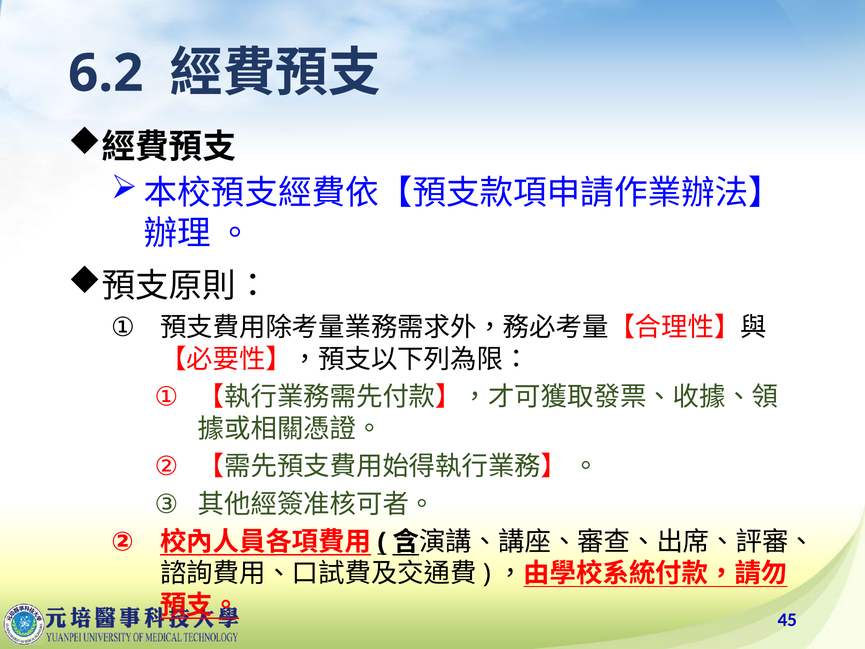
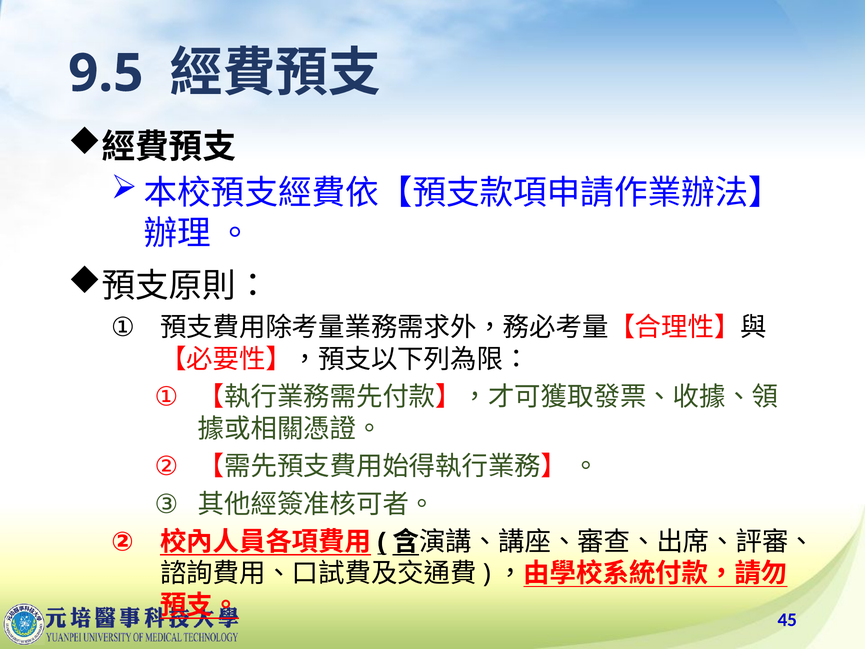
6.2: 6.2 -> 9.5 (106, 73)
